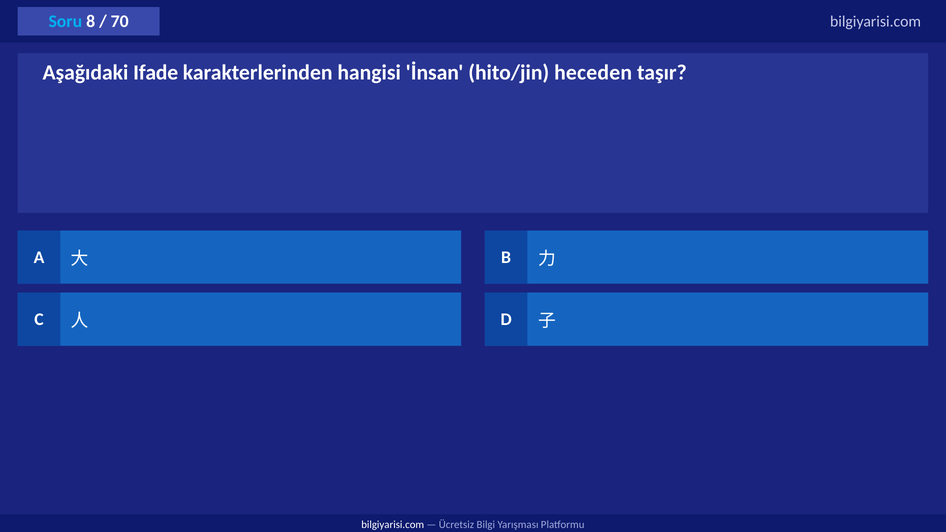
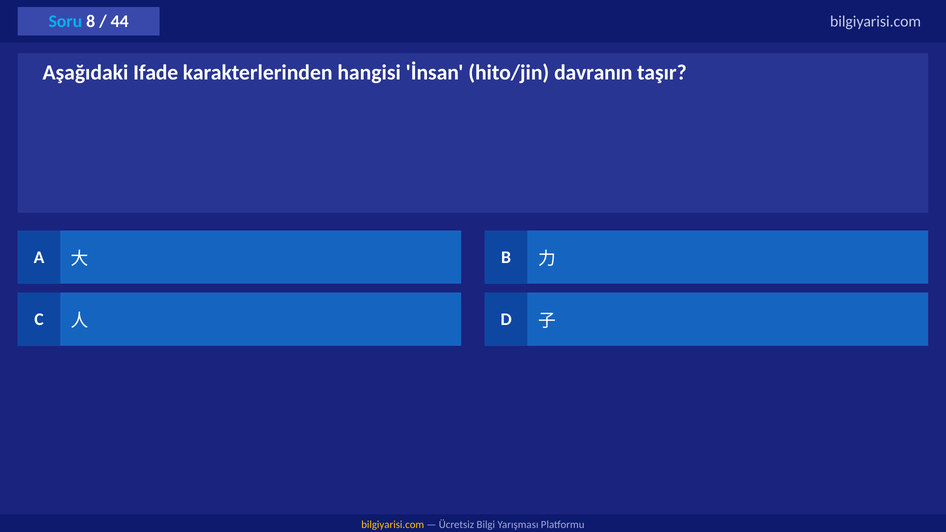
70: 70 -> 44 (120, 22)
heceden: heceden -> davranın (593, 73)
bilgiyarisi.com colour: white -> yellow (393, 525)
